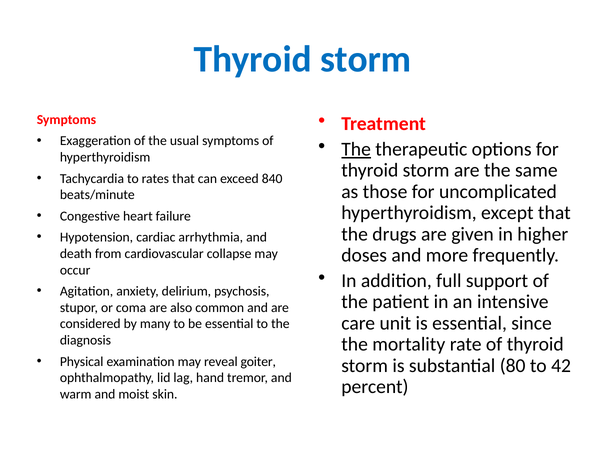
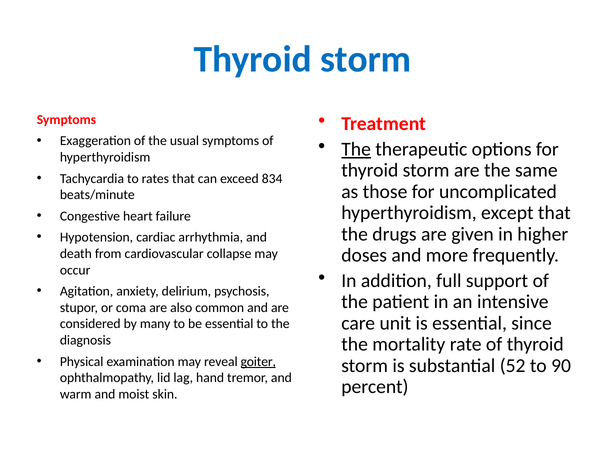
840: 840 -> 834 (272, 178)
goiter underline: none -> present (258, 361)
80: 80 -> 52 (513, 365)
42: 42 -> 90 (561, 365)
